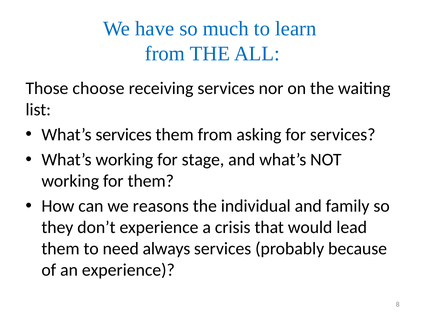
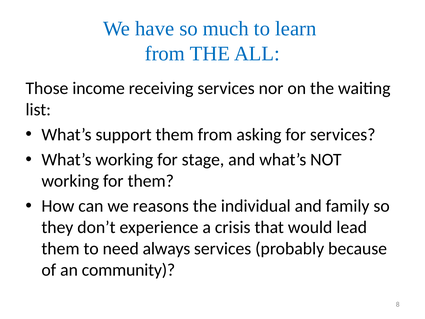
choose: choose -> income (99, 88)
What’s services: services -> support (124, 135)
an experience: experience -> community (128, 270)
